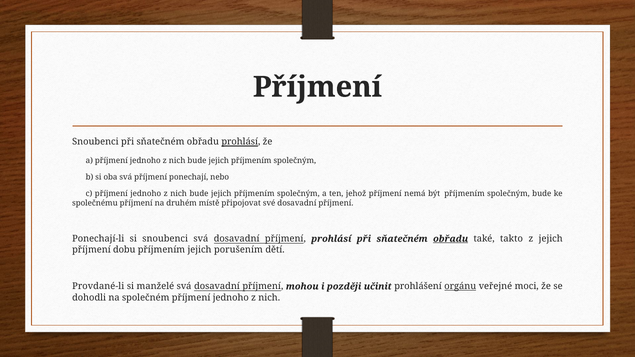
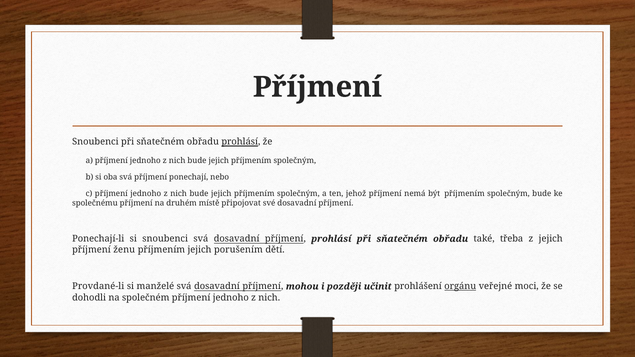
obřadu underline: present -> none (451, 239)
takto: takto -> třeba (512, 239)
dobu: dobu -> ženu (124, 250)
